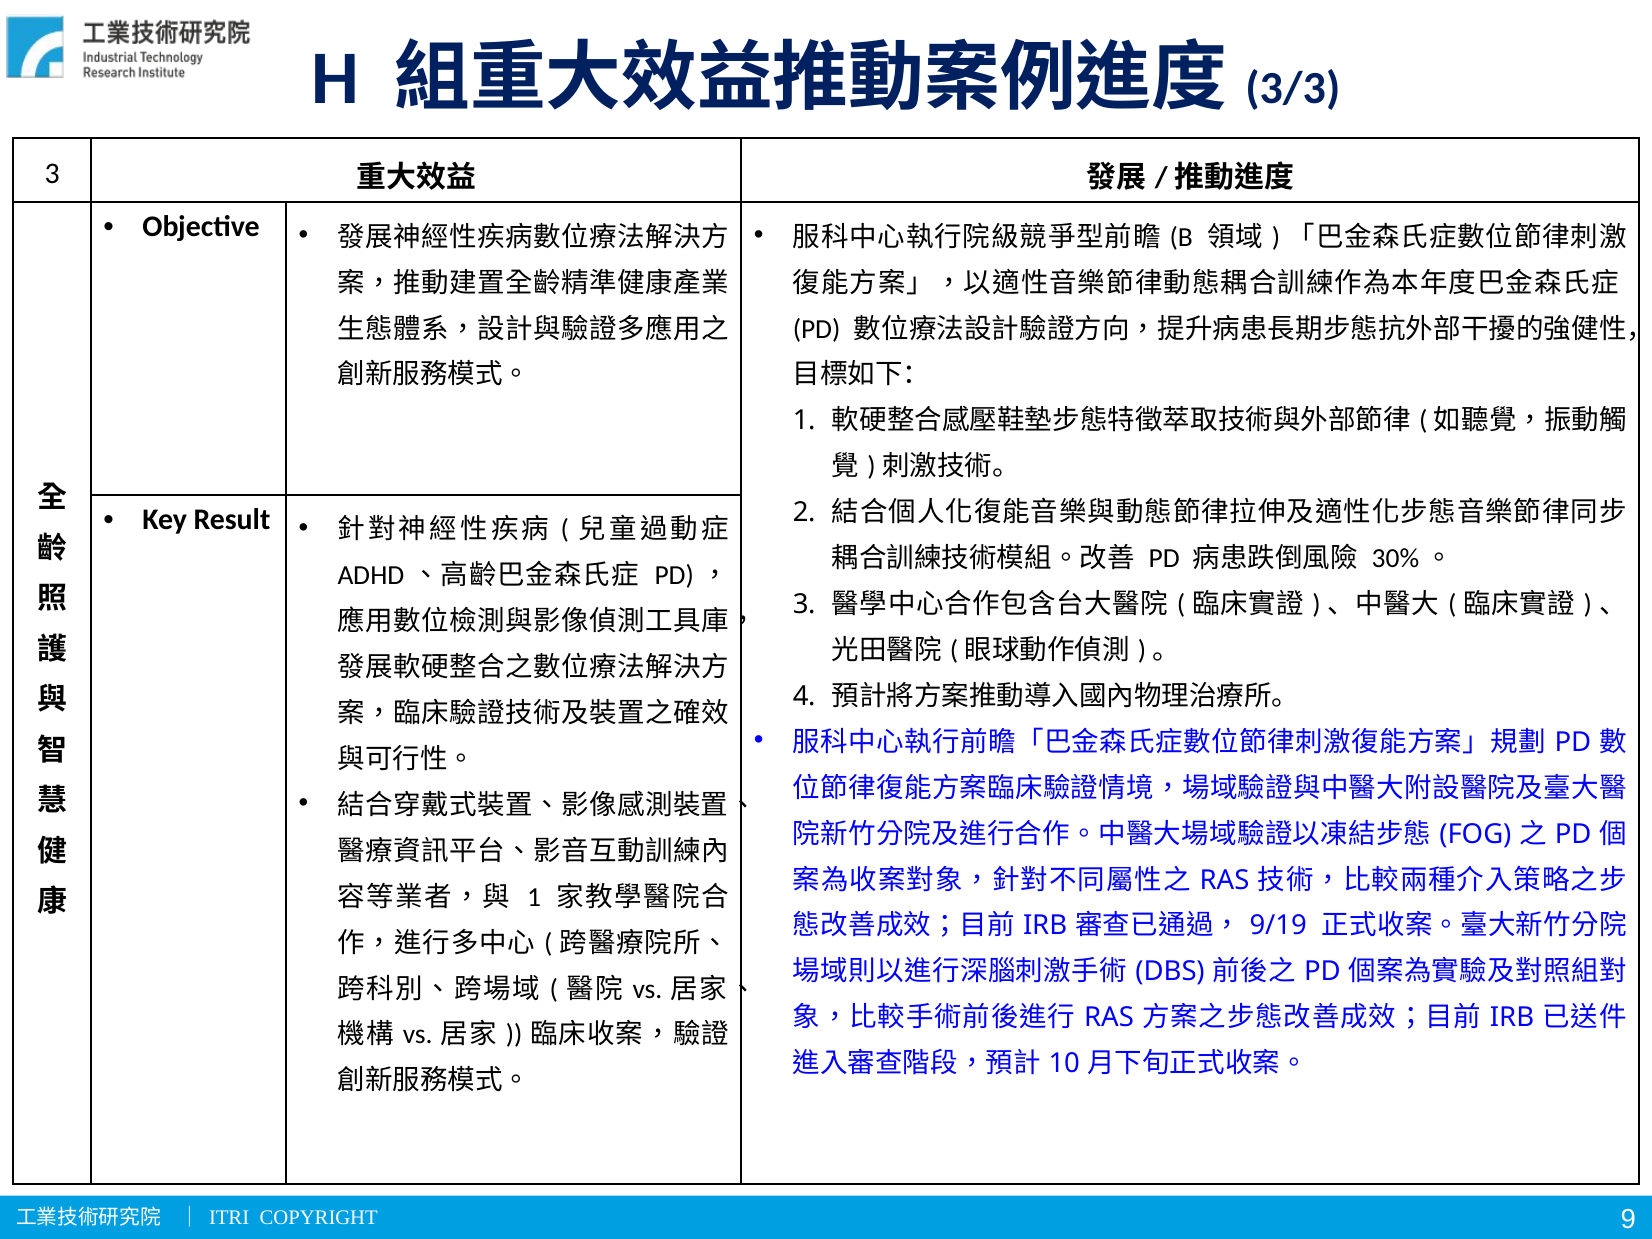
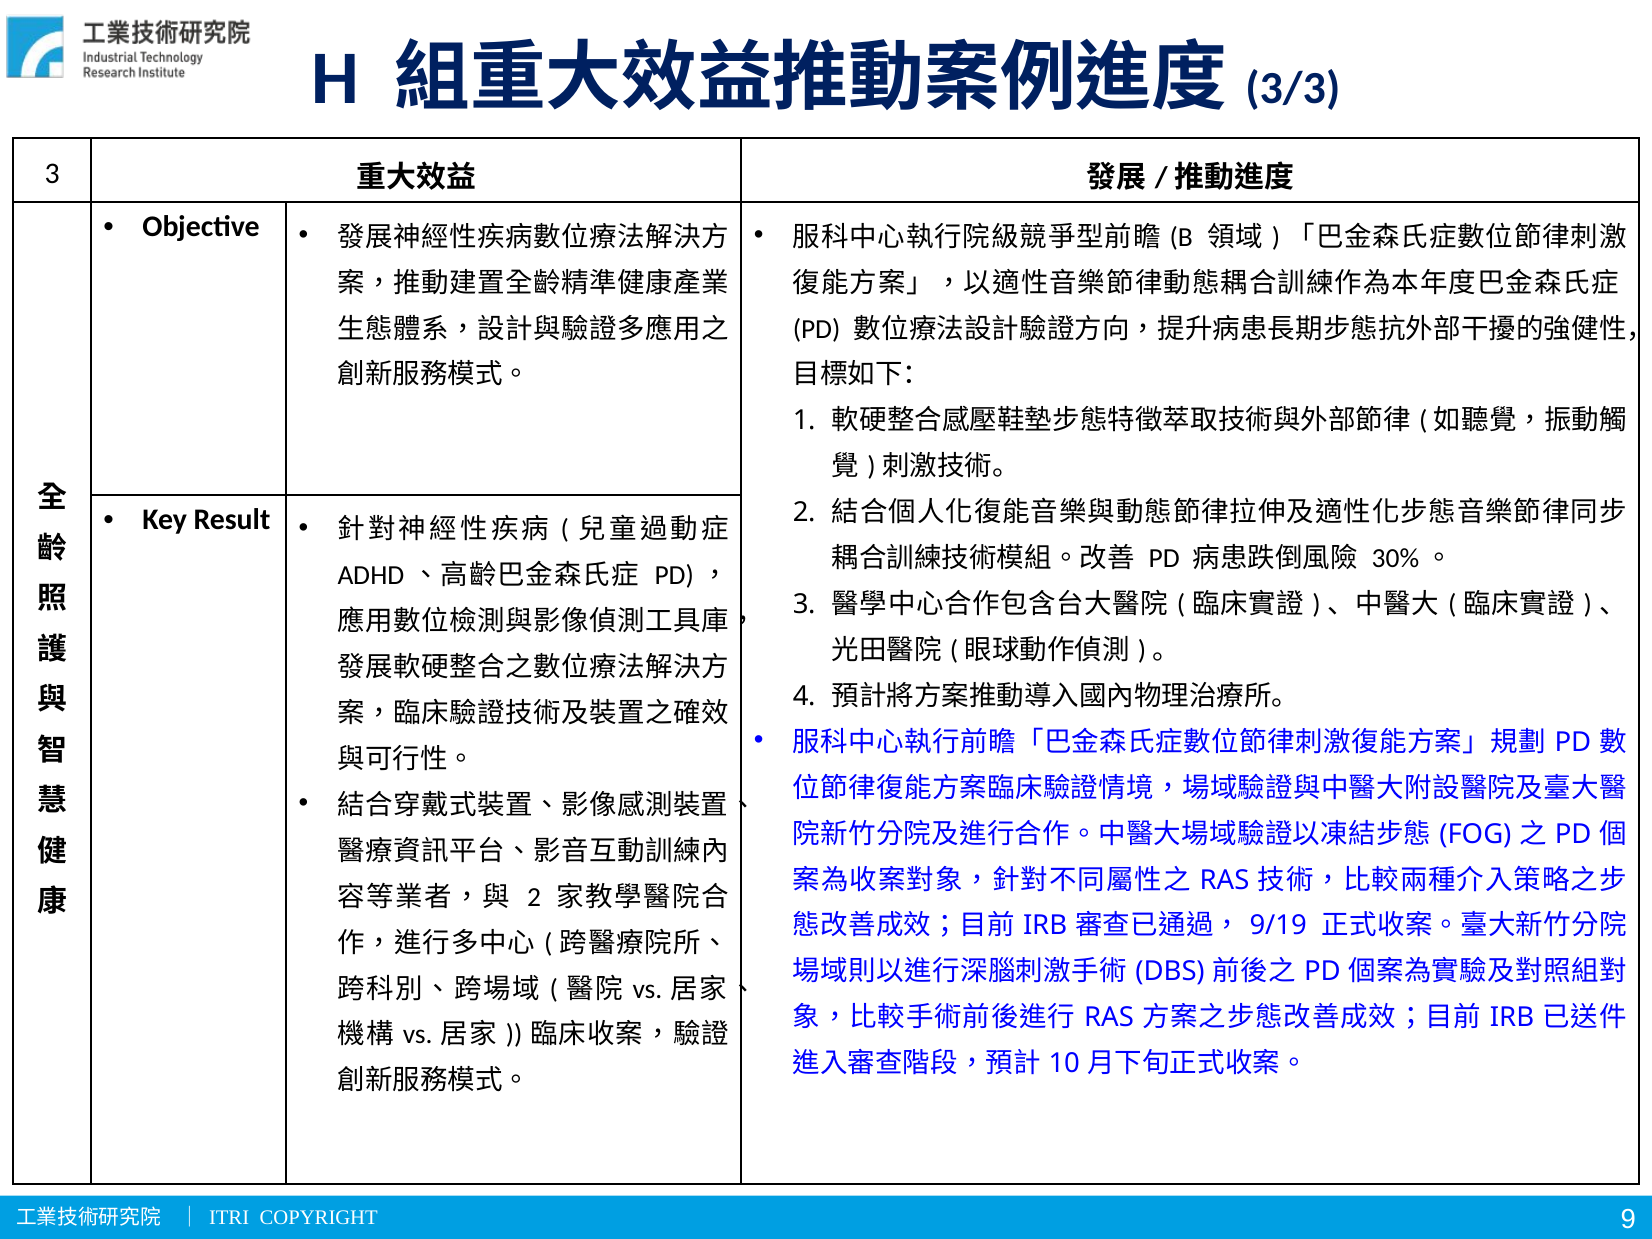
1: 1 -> 2 (534, 897)
